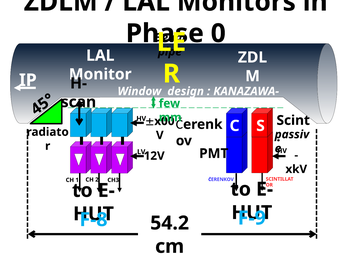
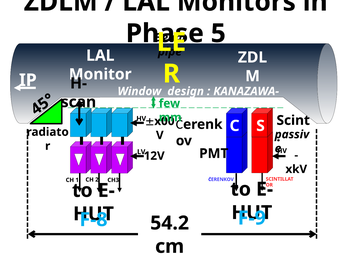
0: 0 -> 5 (218, 33)
